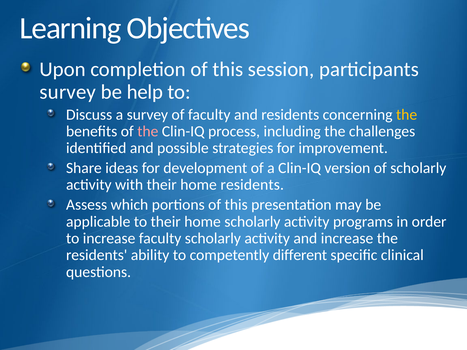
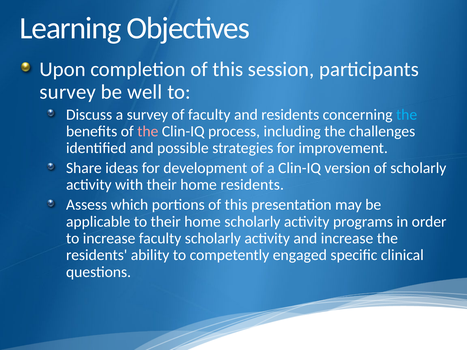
help: help -> well (145, 92)
the colour: yellow -> light blue (407, 115)
different: different -> engaged (300, 255)
